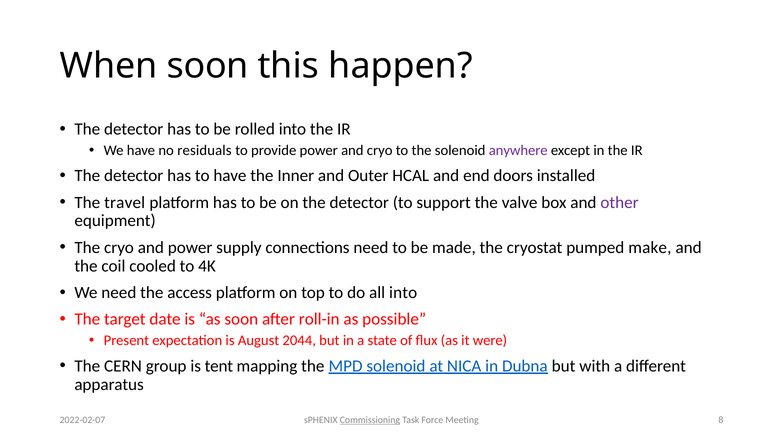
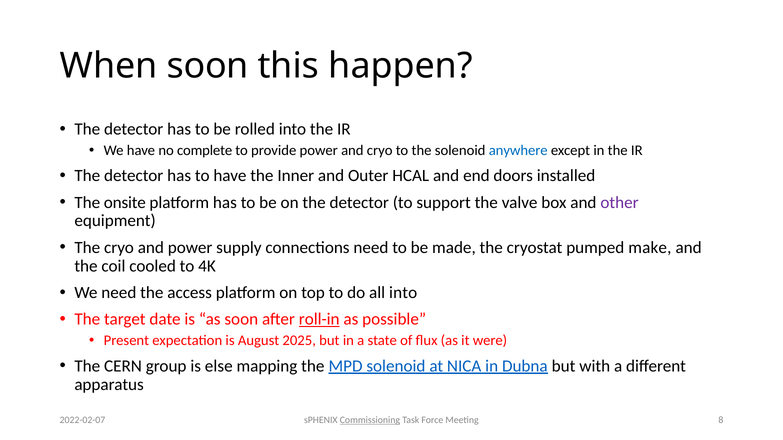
residuals: residuals -> complete (205, 151)
anywhere colour: purple -> blue (518, 151)
travel: travel -> onsite (125, 203)
roll-in underline: none -> present (319, 320)
2044: 2044 -> 2025 (299, 341)
tent: tent -> else (219, 366)
